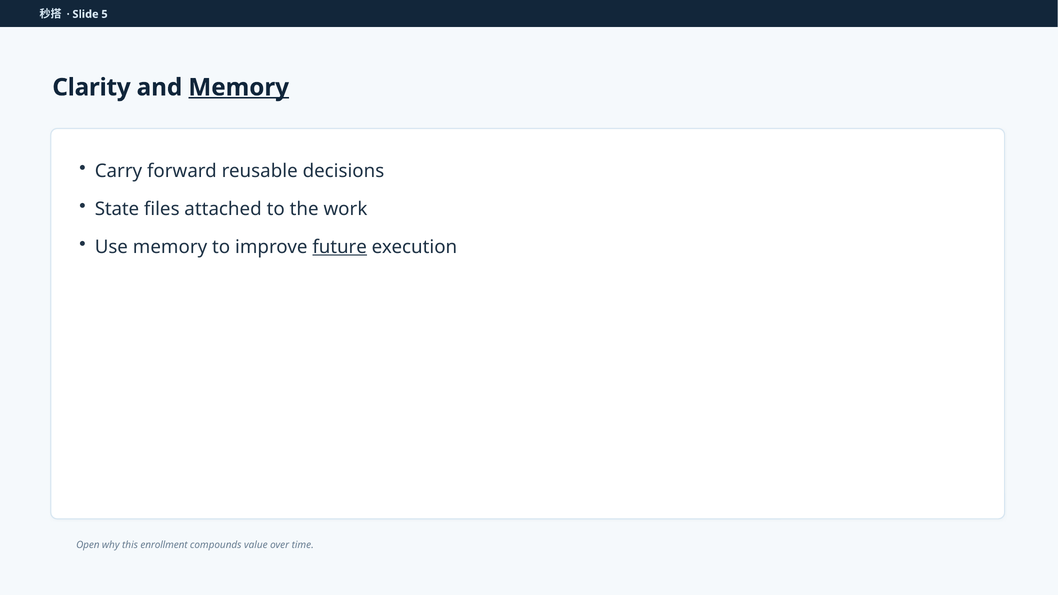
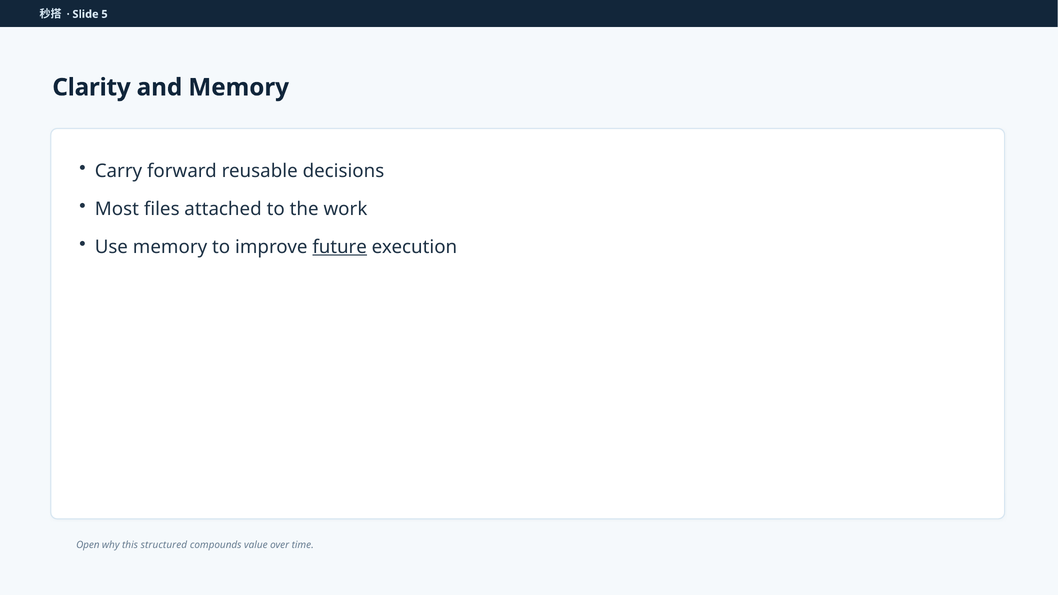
Memory underline: present -> none (239, 87)
State: State -> Most (117, 209)
enrollment: enrollment -> structured (164, 545)
